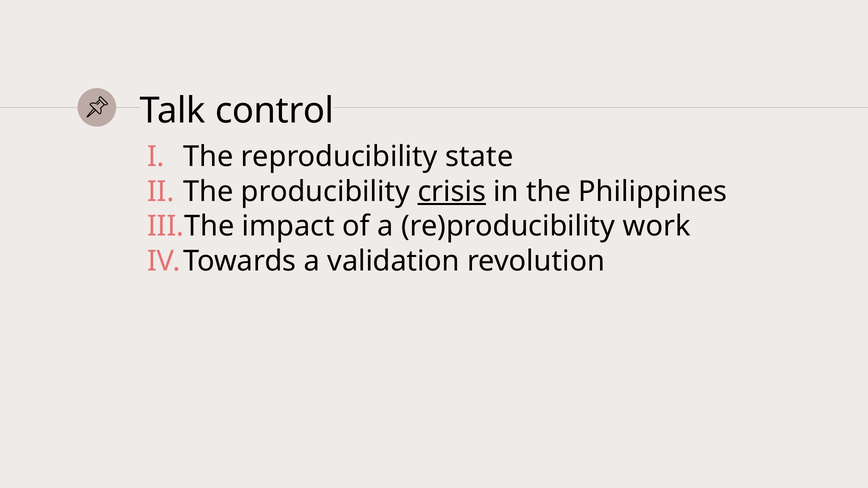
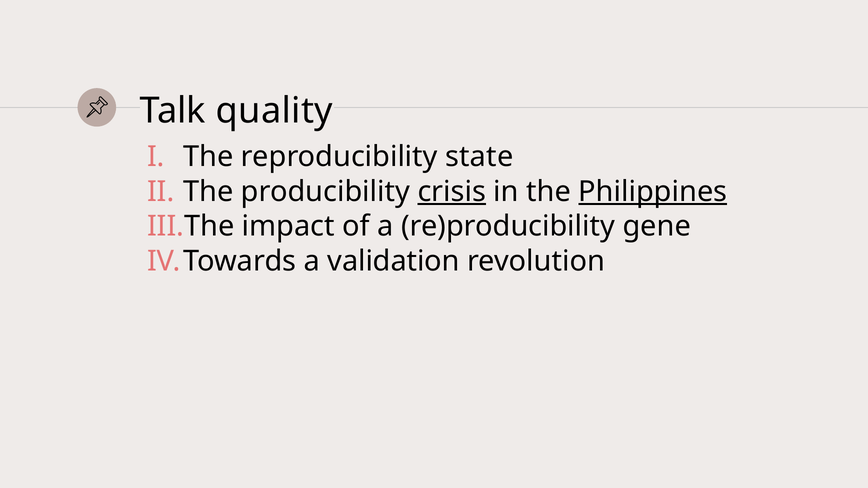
control: control -> quality (274, 111)
Philippines underline: none -> present (653, 192)
work: work -> gene (657, 226)
